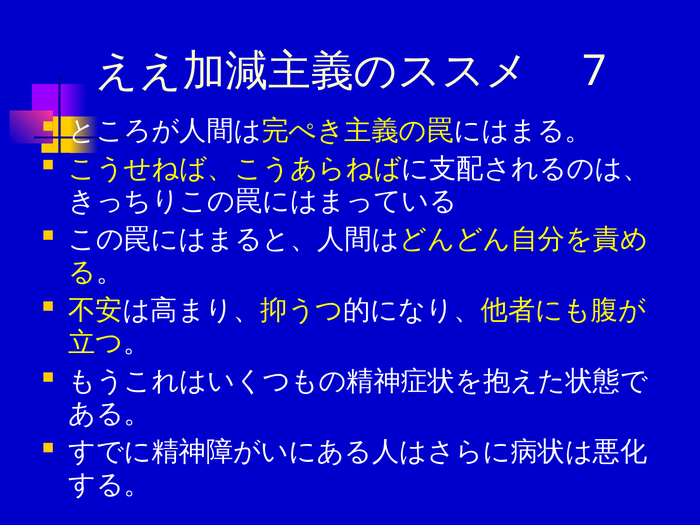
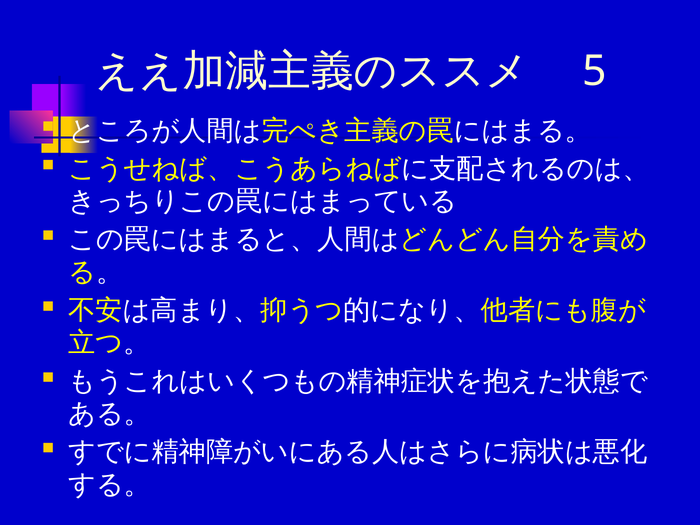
7: 7 -> 5 (595, 71)
